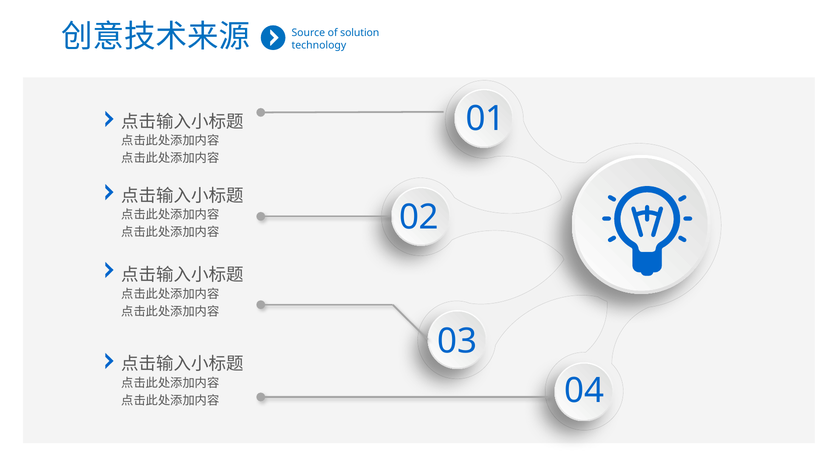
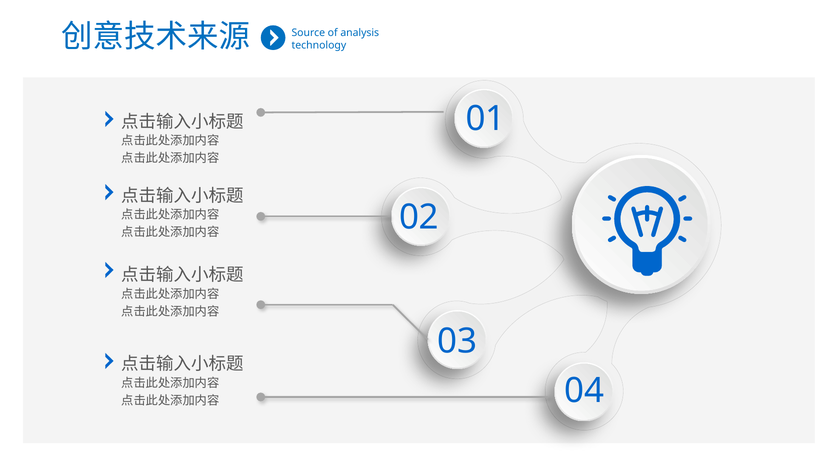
solution: solution -> analysis (360, 33)
